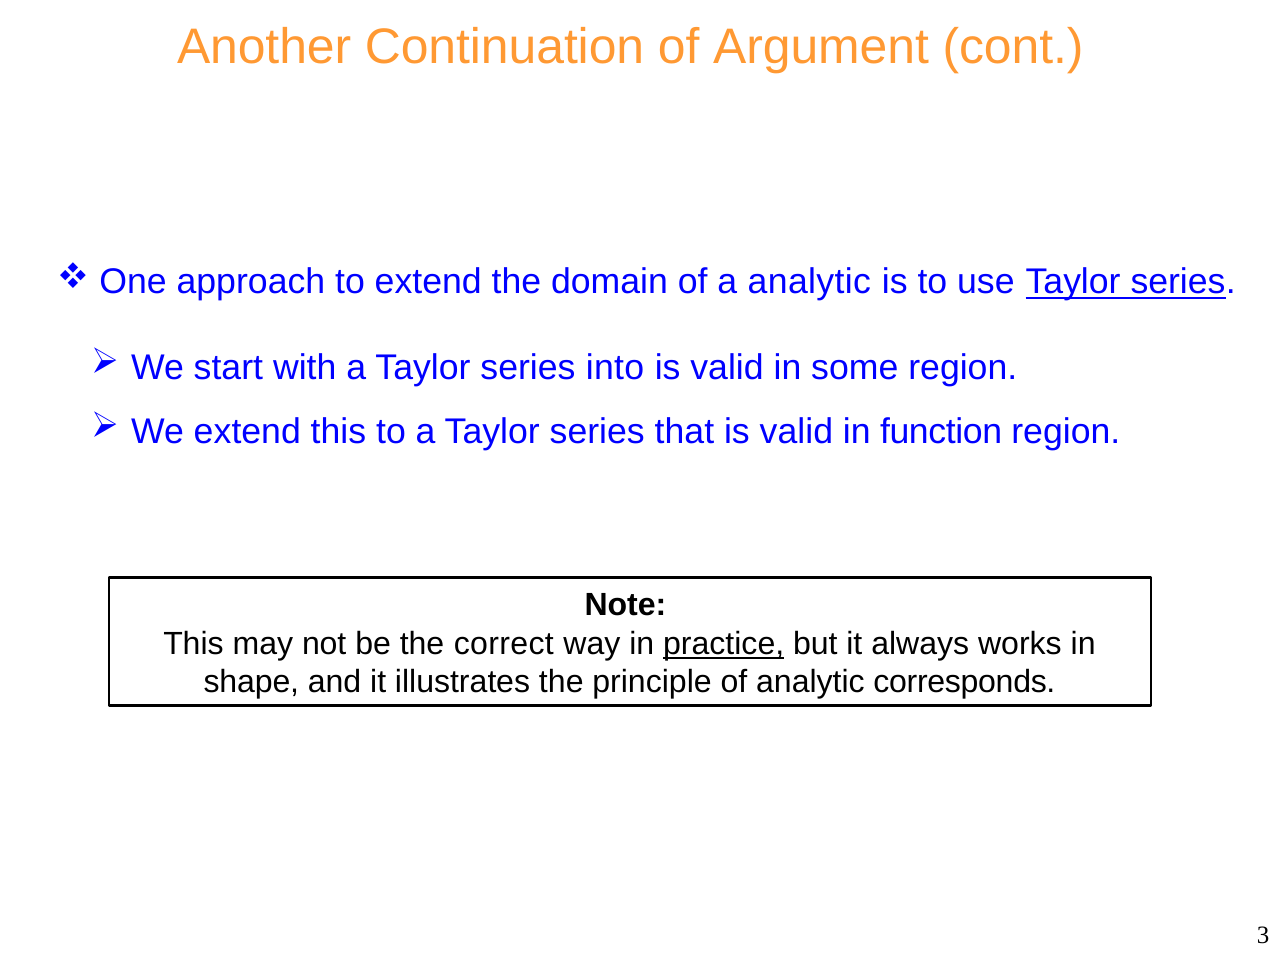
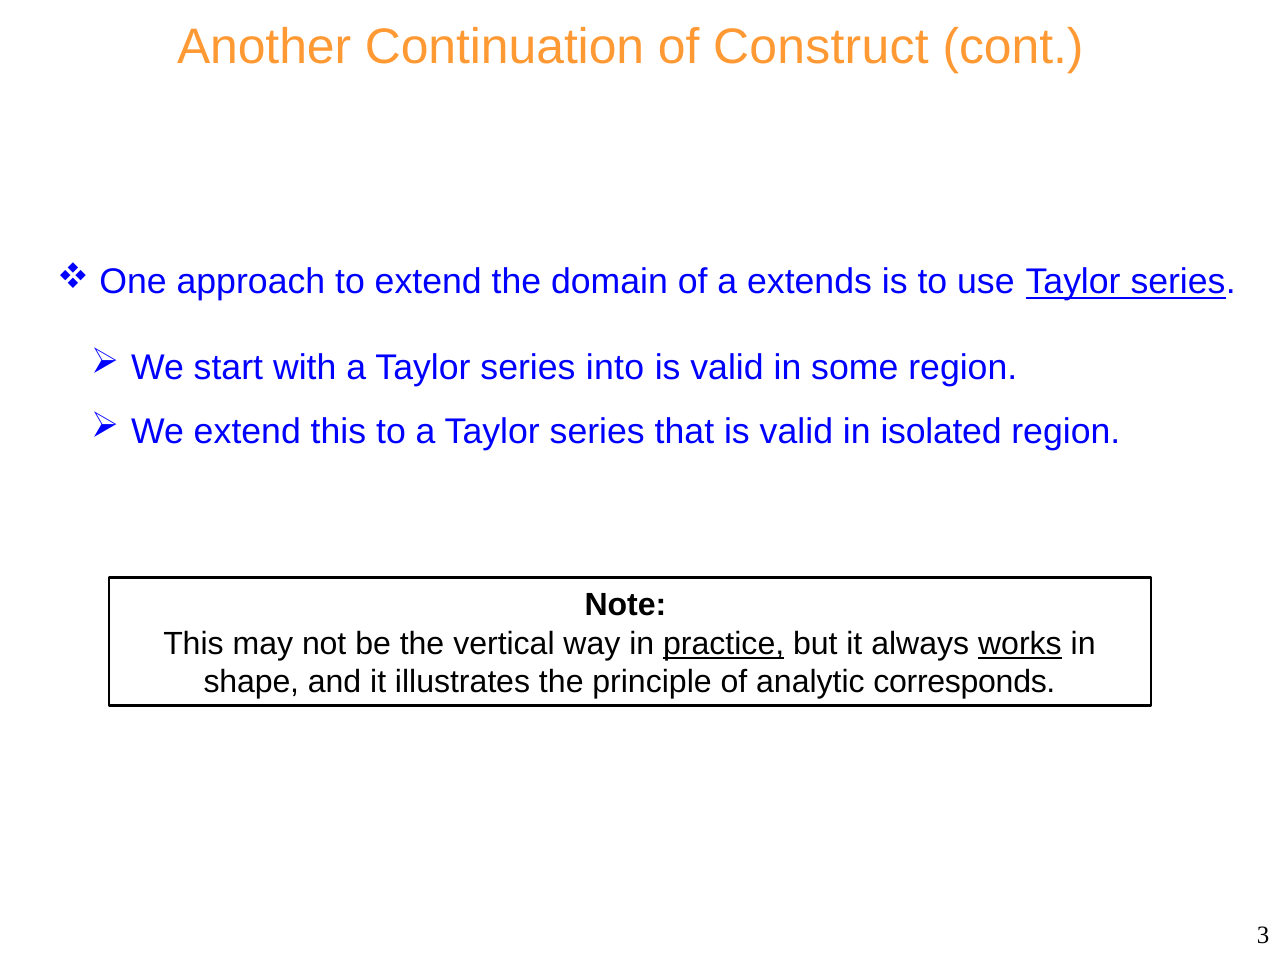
Argument: Argument -> Construct (821, 47)
a analytic: analytic -> extends (810, 282)
function: function -> isolated (941, 432)
correct: correct -> vertical (504, 643)
works underline: none -> present (1020, 643)
